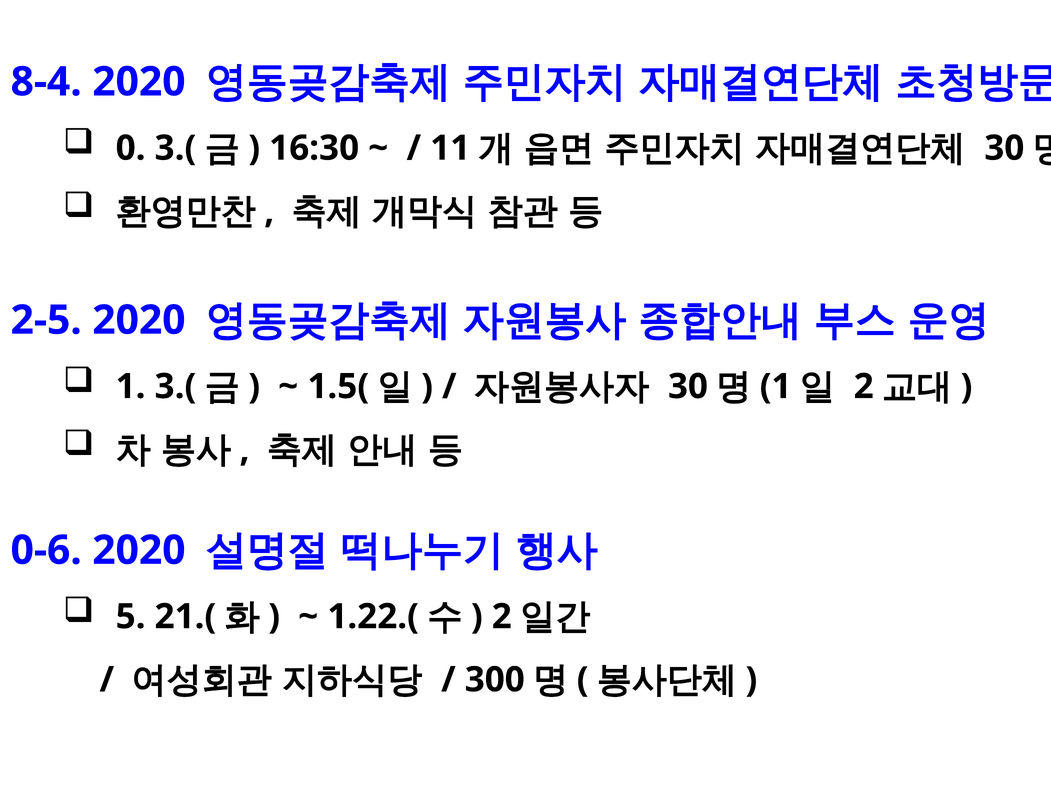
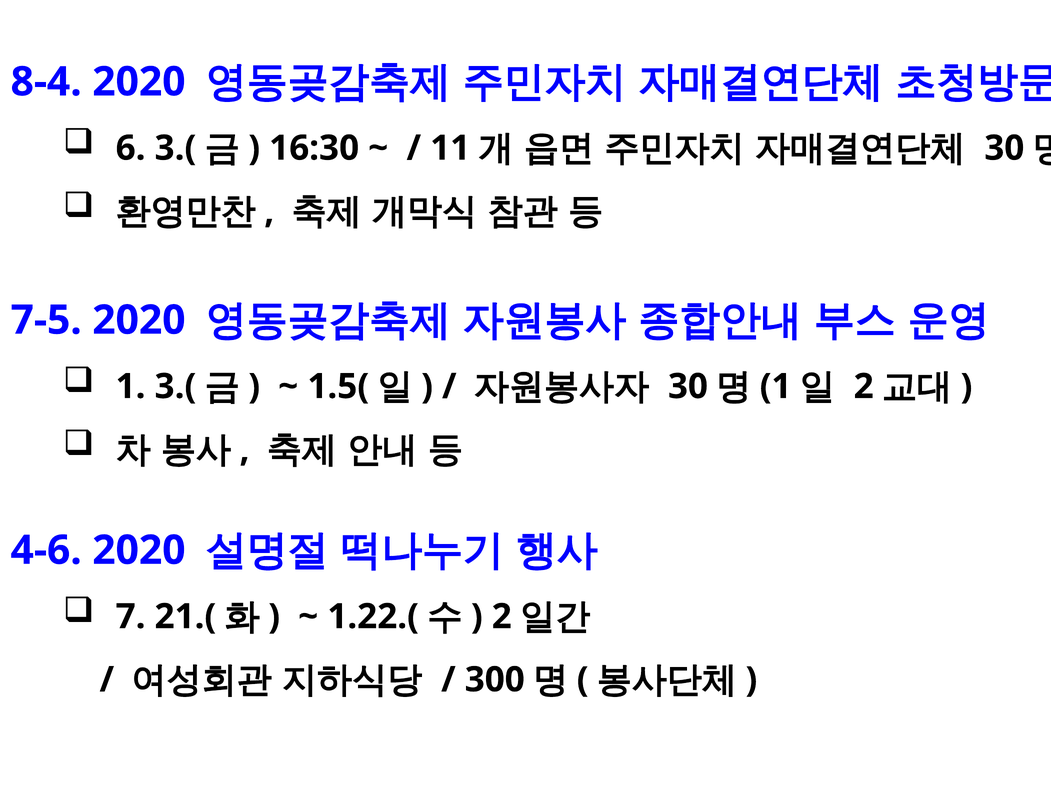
0: 0 -> 6 (131, 148)
2-5: 2-5 -> 7-5 (46, 320)
0-6: 0-6 -> 4-6 (46, 550)
5: 5 -> 7 (131, 616)
